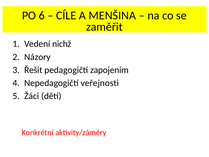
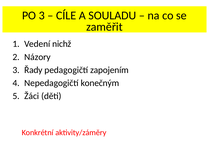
PO 6: 6 -> 3 (42, 15)
MENŠINA: MENŠINA -> SOULADU (112, 15)
Řešit: Řešit -> Řady (33, 70)
veřejnosti: veřejnosti -> konečným (100, 83)
